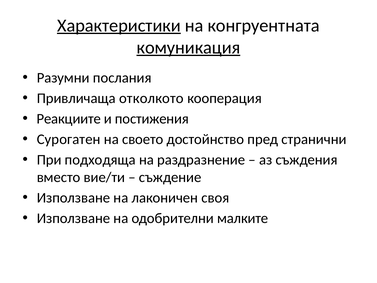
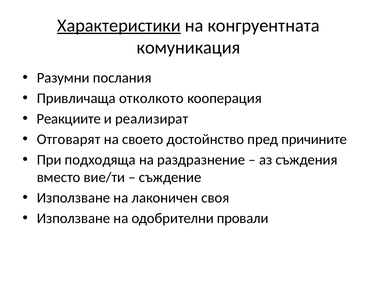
комуникация underline: present -> none (188, 47)
постижения: постижения -> реализират (152, 119)
Сурогатен: Сурогатен -> Отговарят (69, 139)
странични: странични -> причините (314, 139)
малките: малките -> провали (243, 218)
